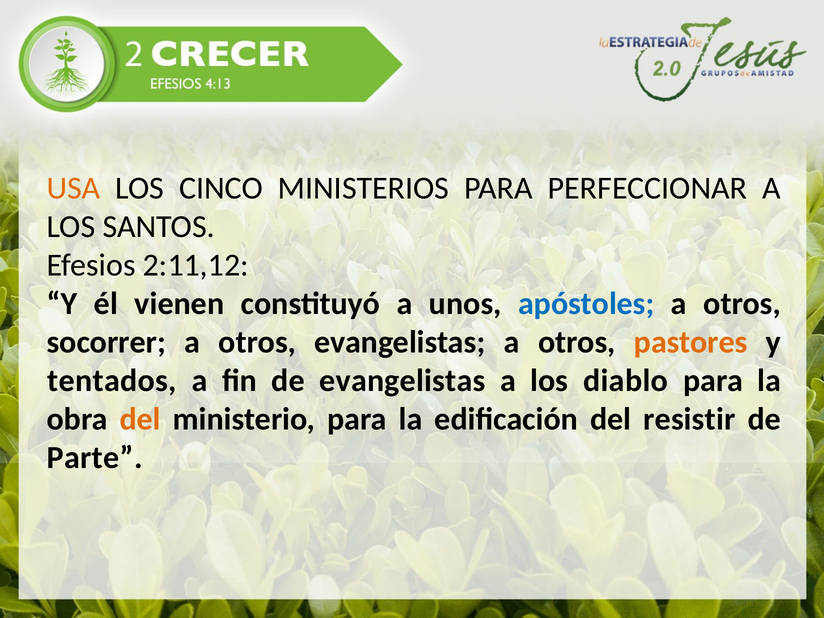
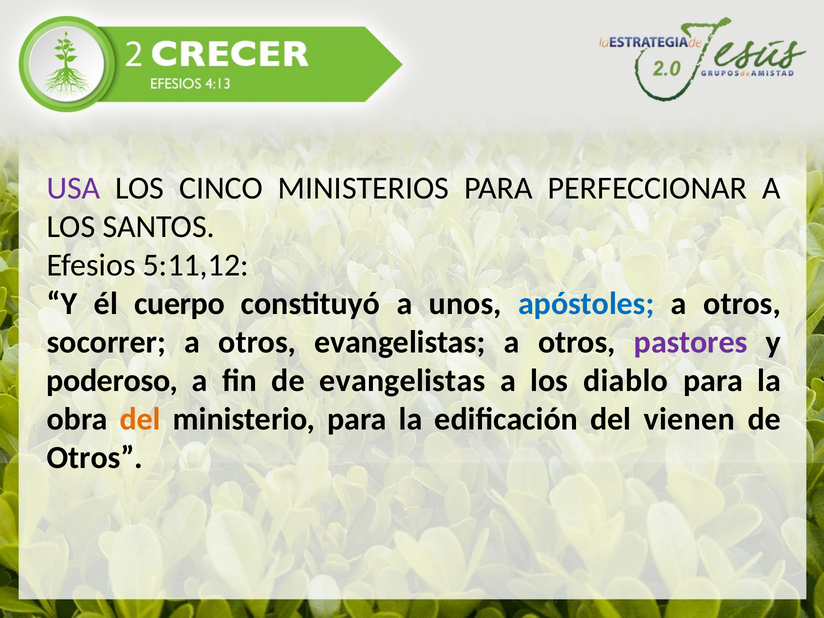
USA colour: orange -> purple (74, 188)
2:11,12: 2:11,12 -> 5:11,12 (196, 265)
vienen: vienen -> cuerpo (180, 304)
pastores colour: orange -> purple (691, 342)
tentados: tentados -> poderoso (112, 381)
resistir: resistir -> vienen (689, 419)
Parte: Parte -> Otros (95, 458)
